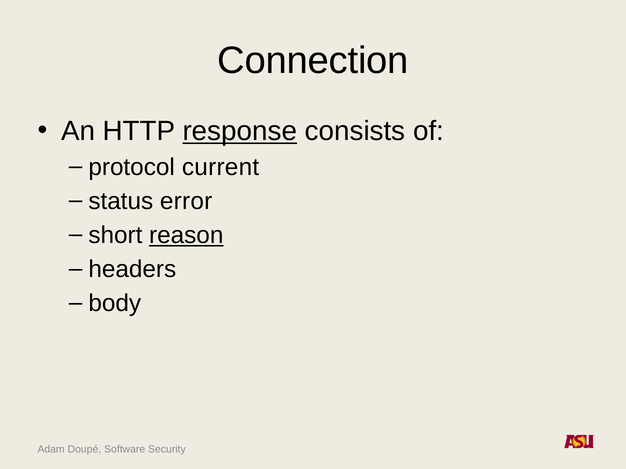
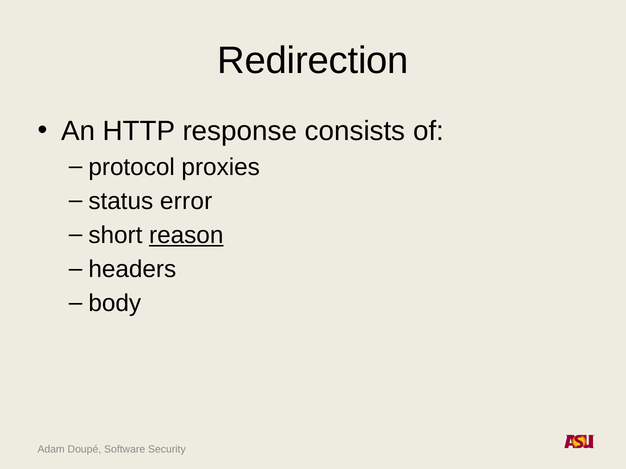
Connection: Connection -> Redirection (313, 61)
response underline: present -> none (240, 131)
current: current -> proxies (221, 167)
